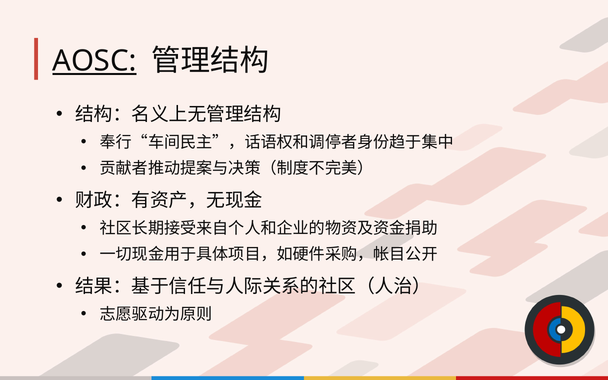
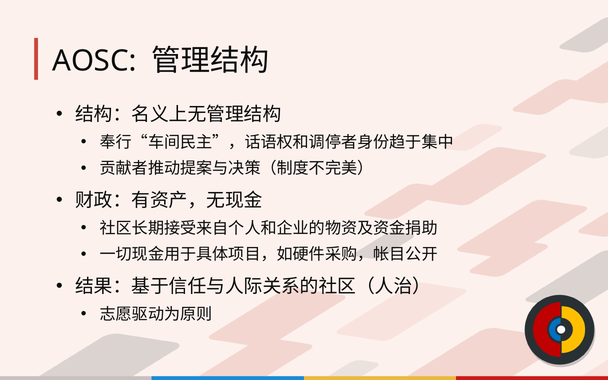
AOSC underline: present -> none (94, 61)
